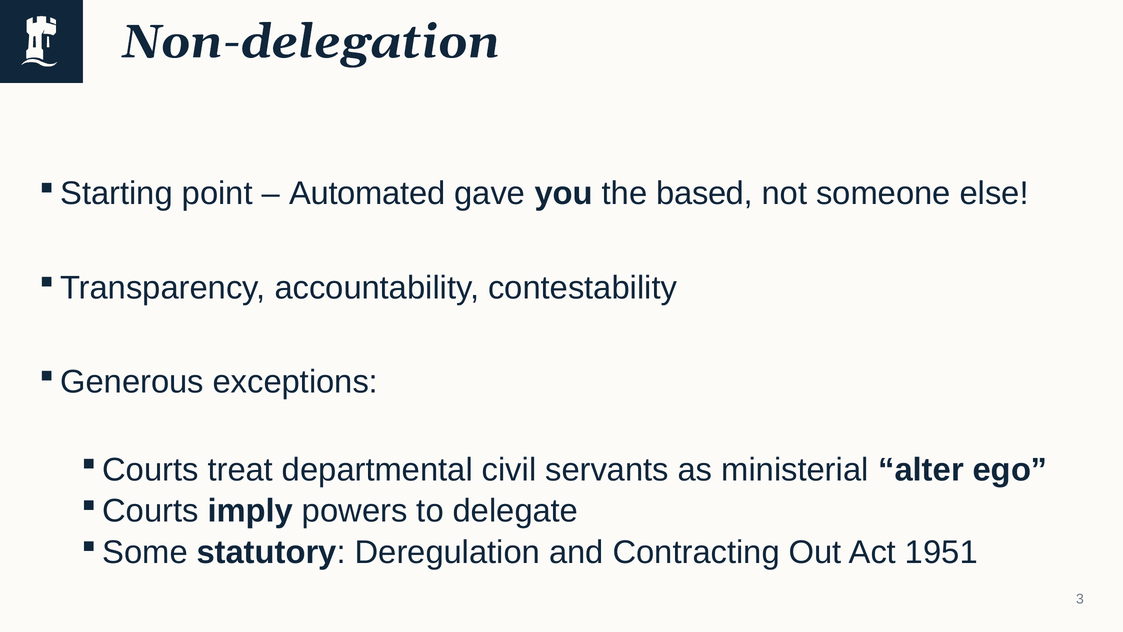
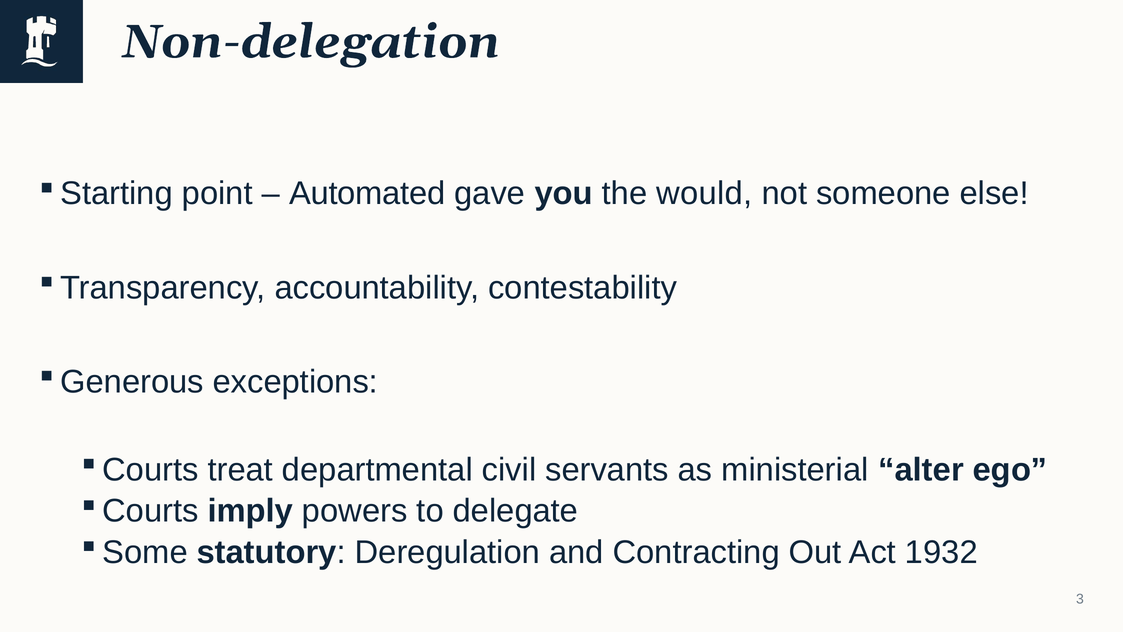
based: based -> would (704, 194)
1951: 1951 -> 1932 (941, 552)
